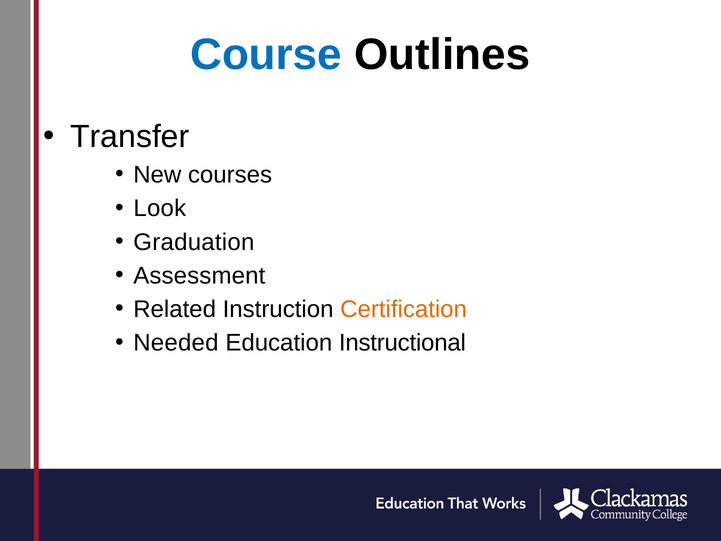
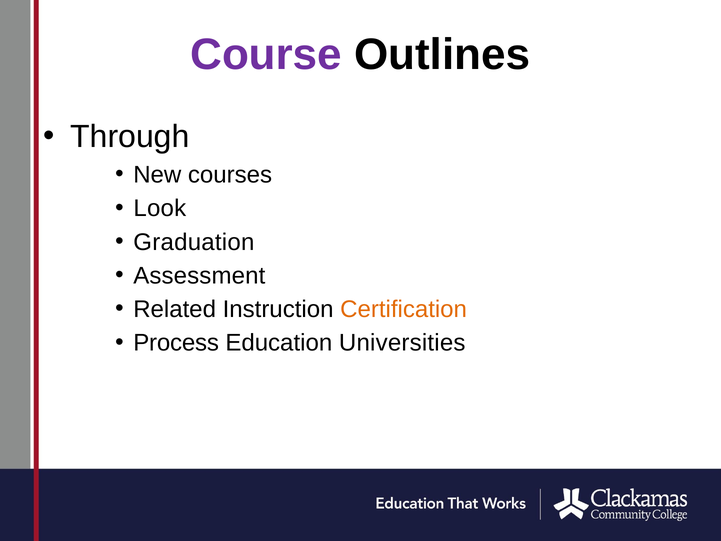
Course colour: blue -> purple (266, 55)
Transfer: Transfer -> Through (130, 137)
Needed: Needed -> Process (176, 343)
Instructional: Instructional -> Universities (402, 343)
